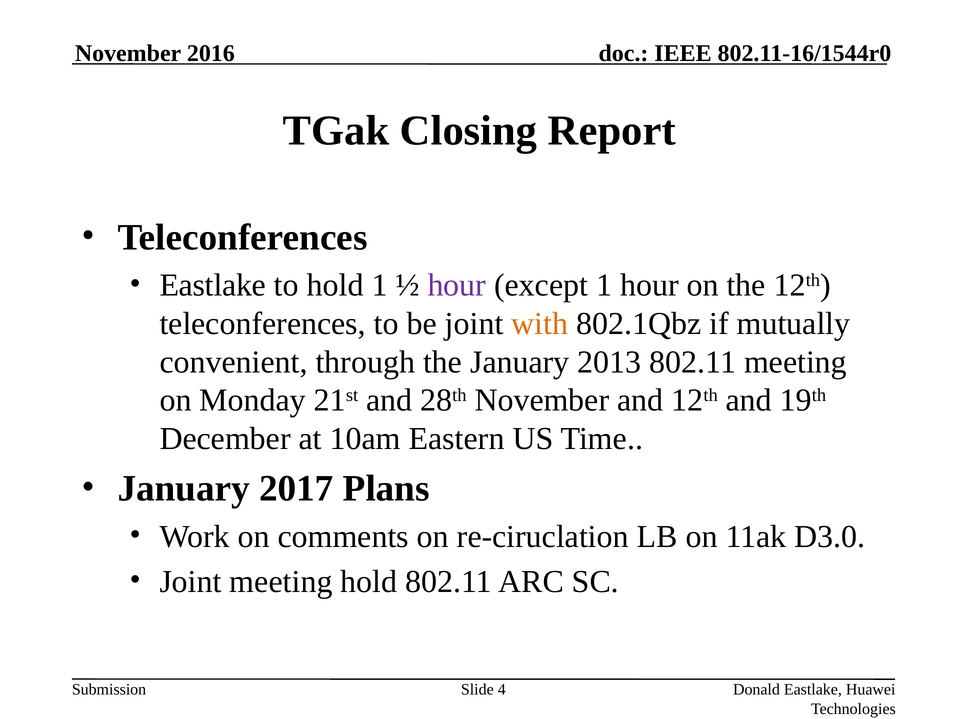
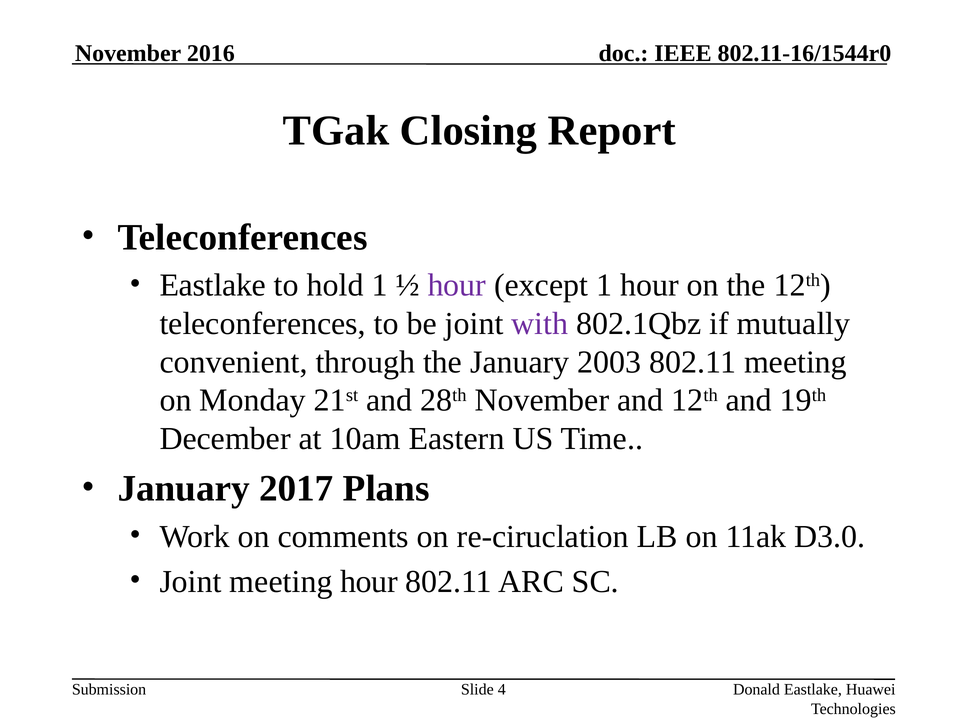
with colour: orange -> purple (540, 324)
2013: 2013 -> 2003 (609, 362)
meeting hold: hold -> hour (369, 582)
